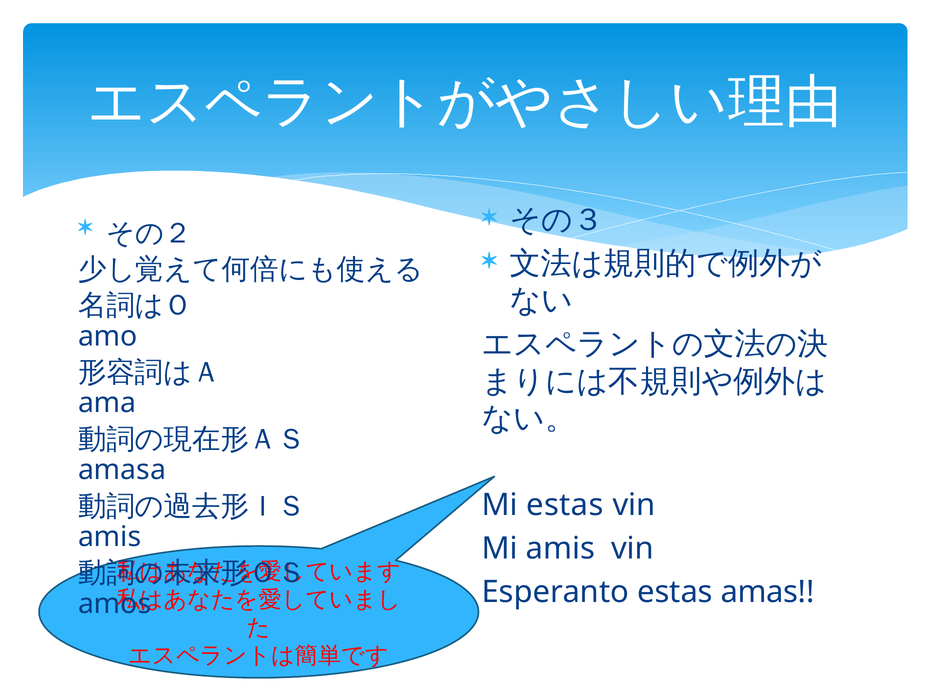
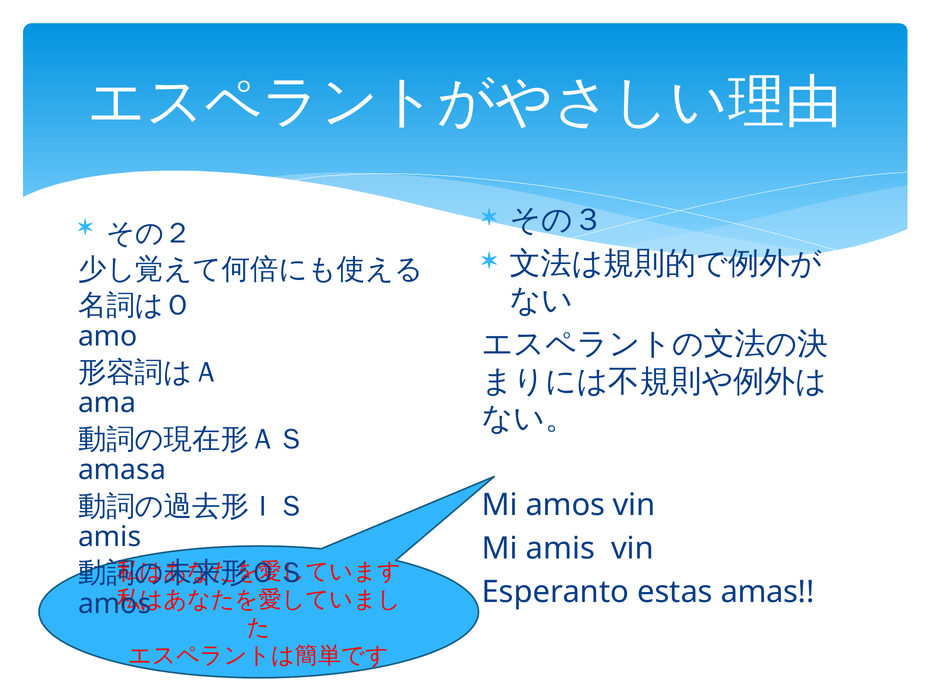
Mi estas: estas -> amos (565, 506)
